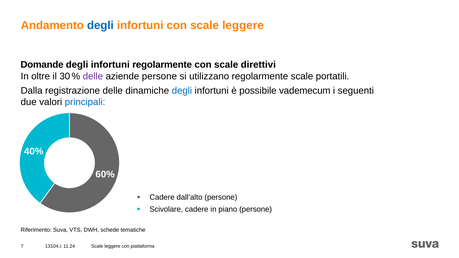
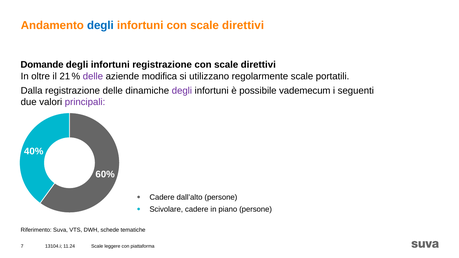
infortuni con scale leggere: leggere -> direttivi (243, 25)
infortuni regolarmente: regolarmente -> registrazione (162, 65)
30: 30 -> 21 (65, 76)
aziende persone: persone -> modifica (159, 76)
degli colour: blue -> purple (182, 91)
principali colour: blue -> purple (85, 102)
